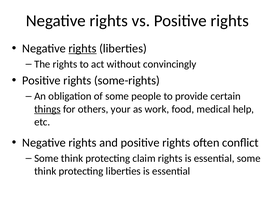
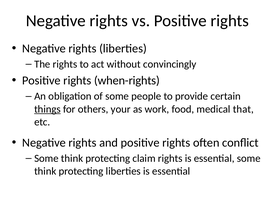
rights underline: present -> none (83, 48)
some-rights: some-rights -> when-rights (127, 81)
help: help -> that (243, 109)
